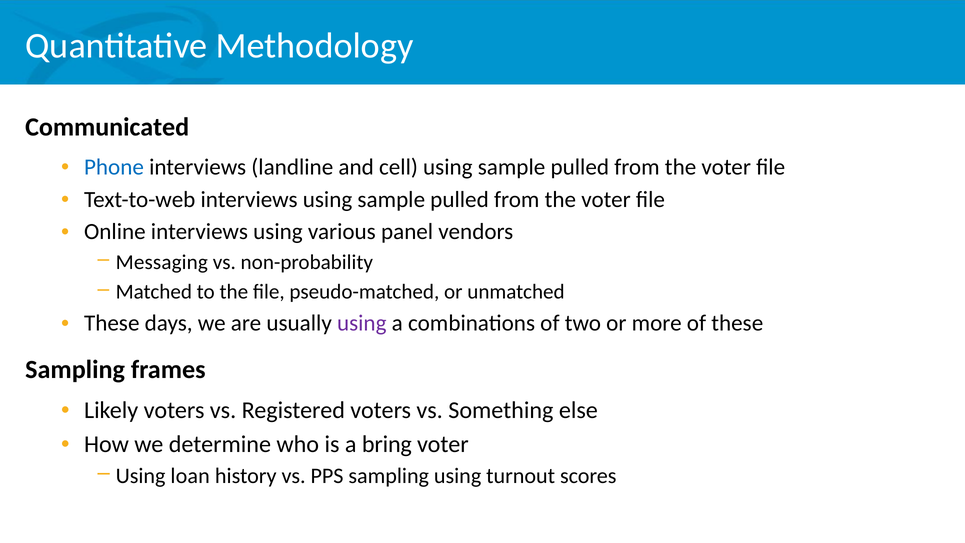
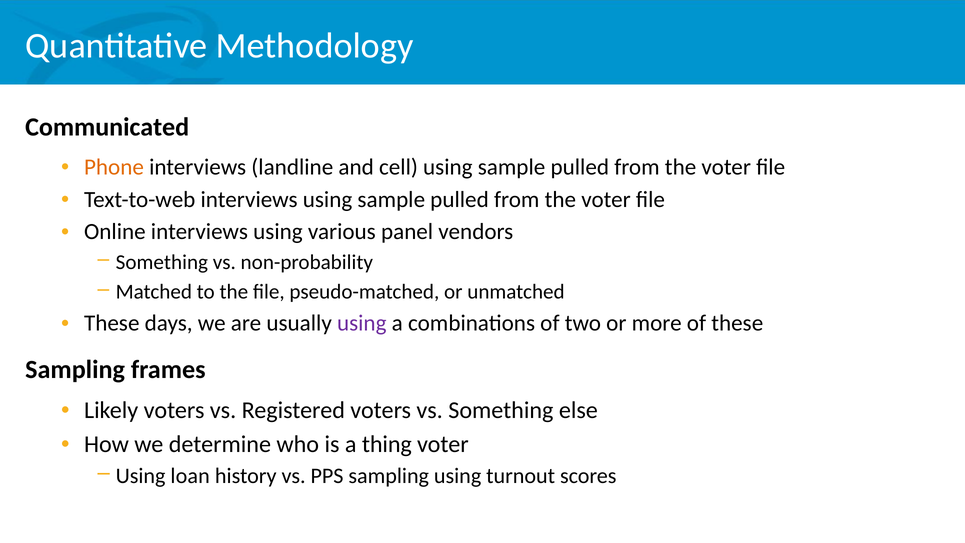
Phone colour: blue -> orange (114, 167)
Messaging: Messaging -> Something (162, 262)
bring: bring -> thing (387, 444)
